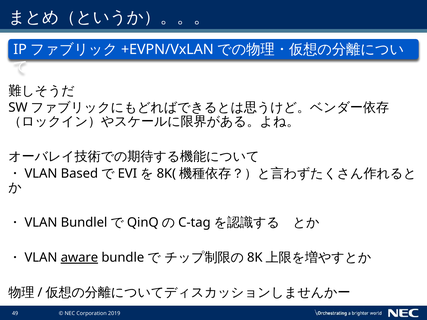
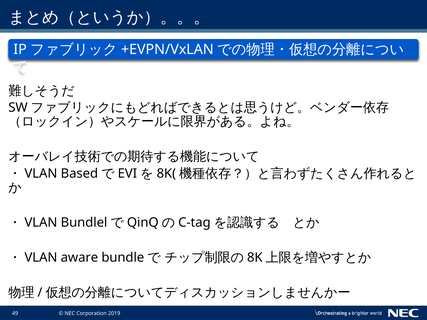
aware underline: present -> none (79, 258)
